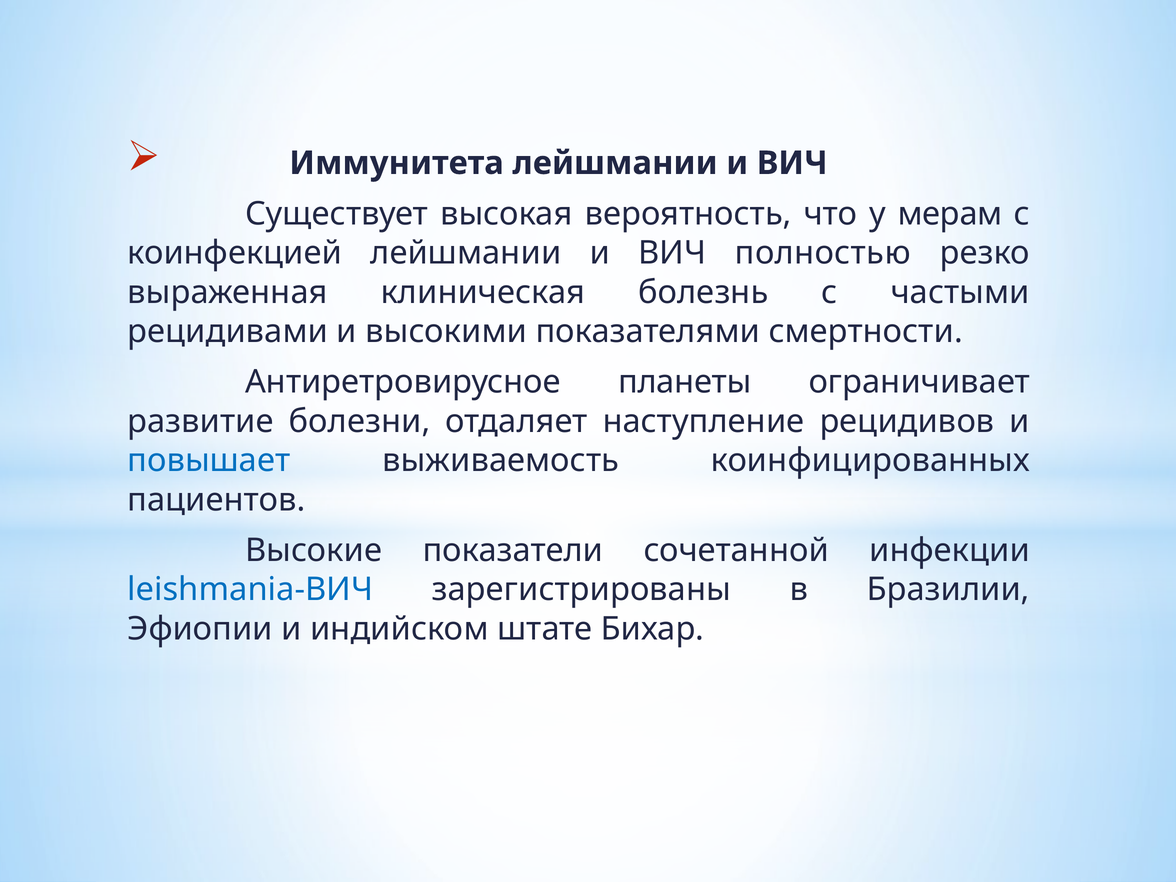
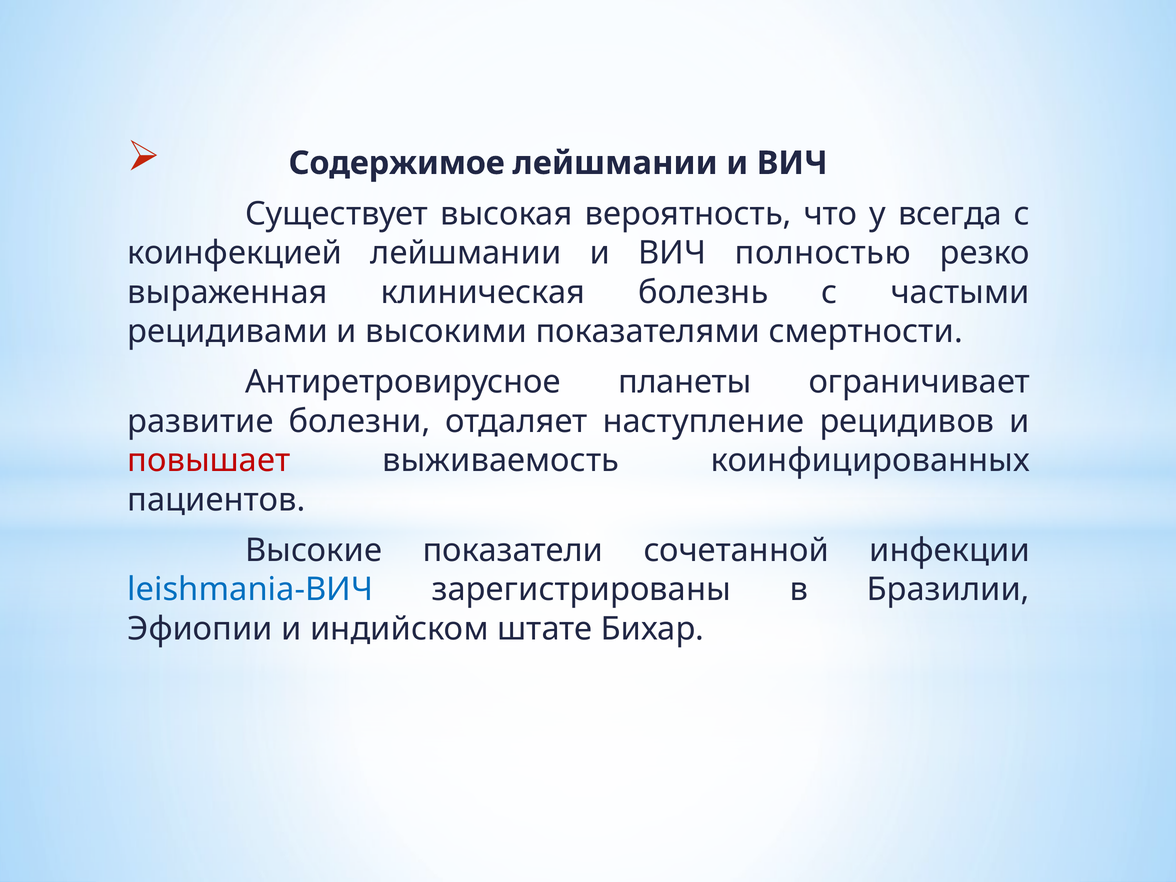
Иммунитета: Иммунитета -> Содержимое (397, 163)
мерам: мерам -> всегда (950, 214)
повышает colour: blue -> red (209, 461)
